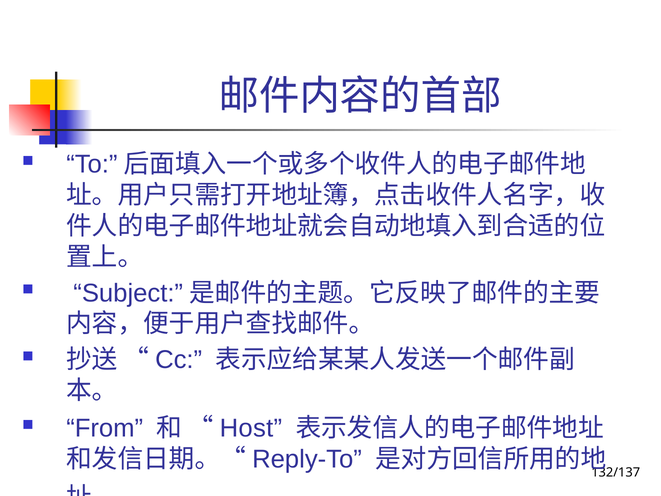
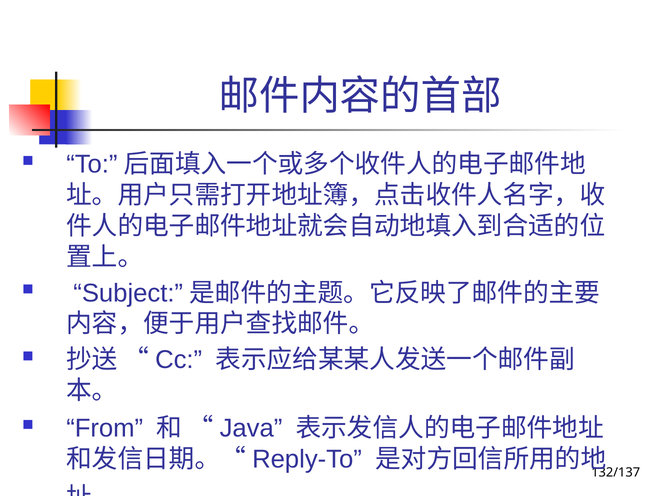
Host: Host -> Java (251, 428)
